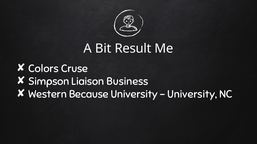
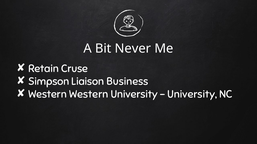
Result: Result -> Never (133, 49)
Colors: Colors -> Retain (44, 69)
Western Because: Because -> Western (89, 94)
